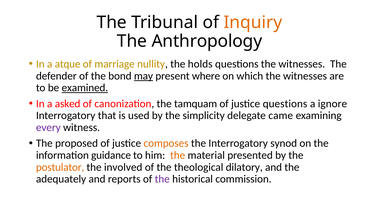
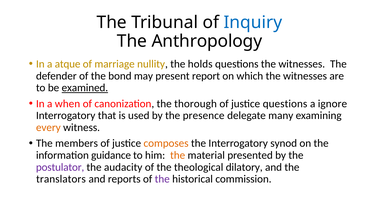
Inquiry colour: orange -> blue (253, 22)
may underline: present -> none (143, 76)
where: where -> report (206, 76)
asked: asked -> when (67, 104)
tamquam: tamquam -> thorough (196, 104)
simplicity: simplicity -> presence (204, 116)
came: came -> many (281, 116)
every colour: purple -> orange (48, 128)
proposed: proposed -> members (77, 143)
postulator colour: orange -> purple (60, 167)
involved: involved -> audacity (123, 167)
adequately: adequately -> translators (61, 179)
